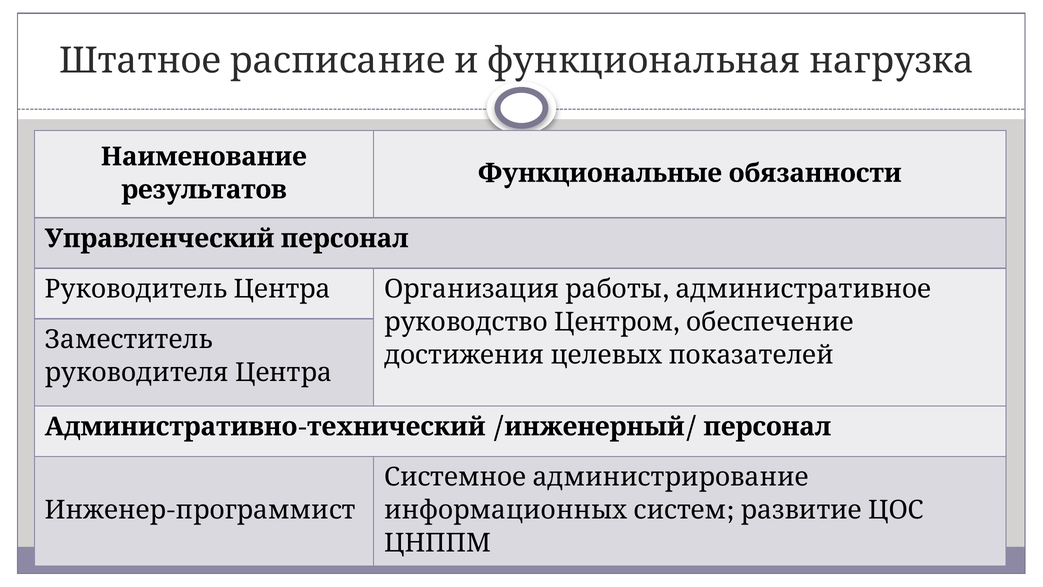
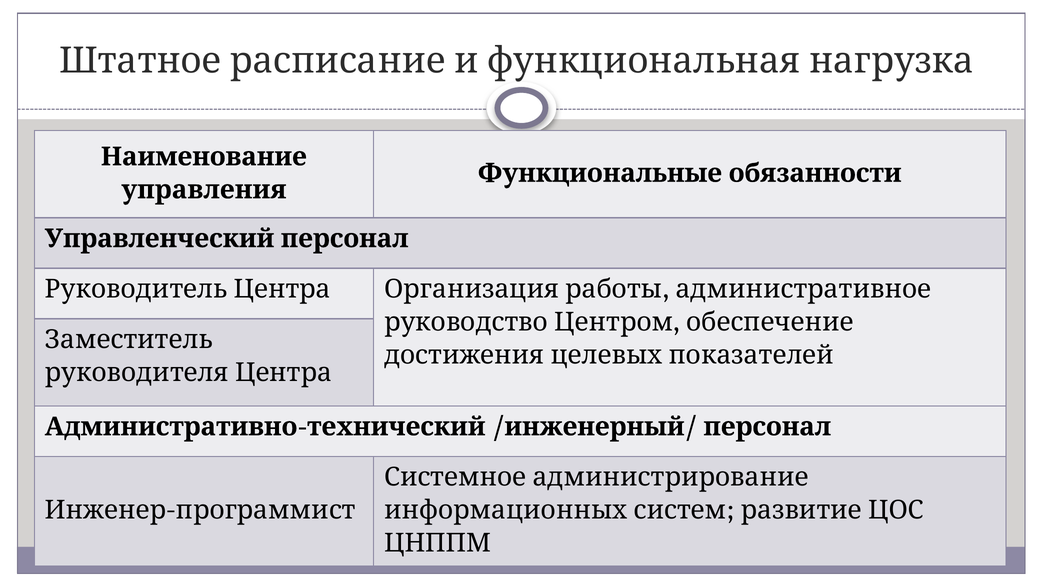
результатов: результатов -> управления (204, 190)
